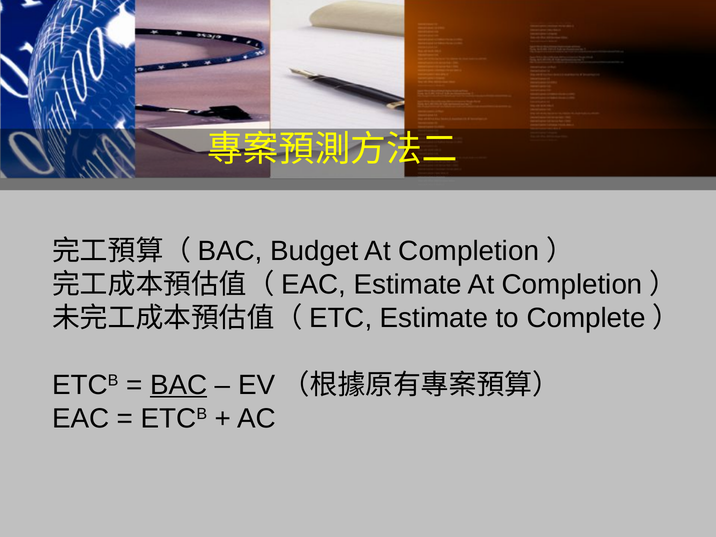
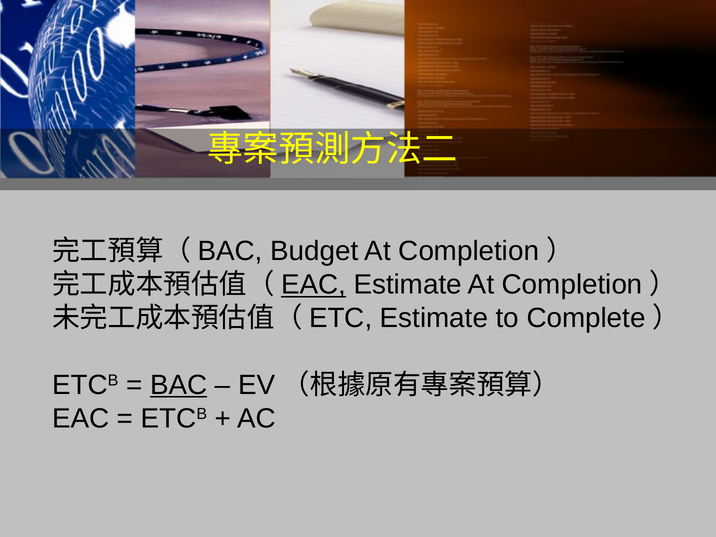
EAC underline: none -> present (314, 285)
